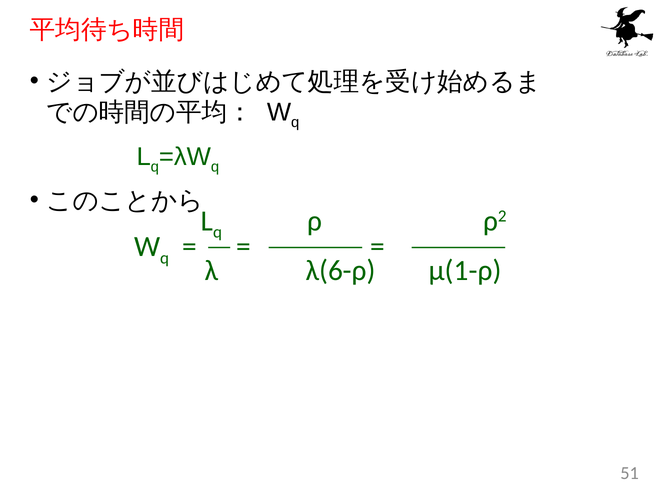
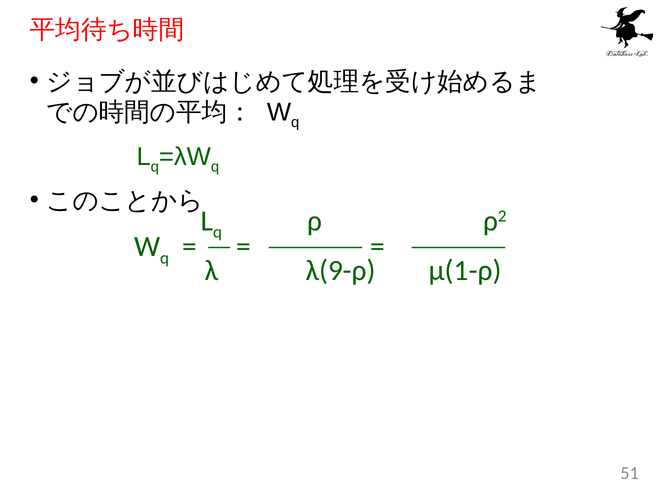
λ(6-ρ: λ(6-ρ -> λ(9-ρ (341, 270)
